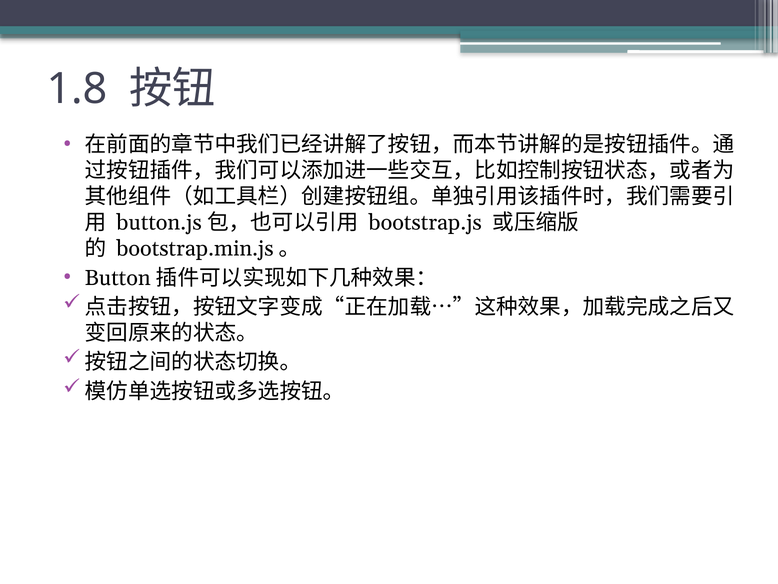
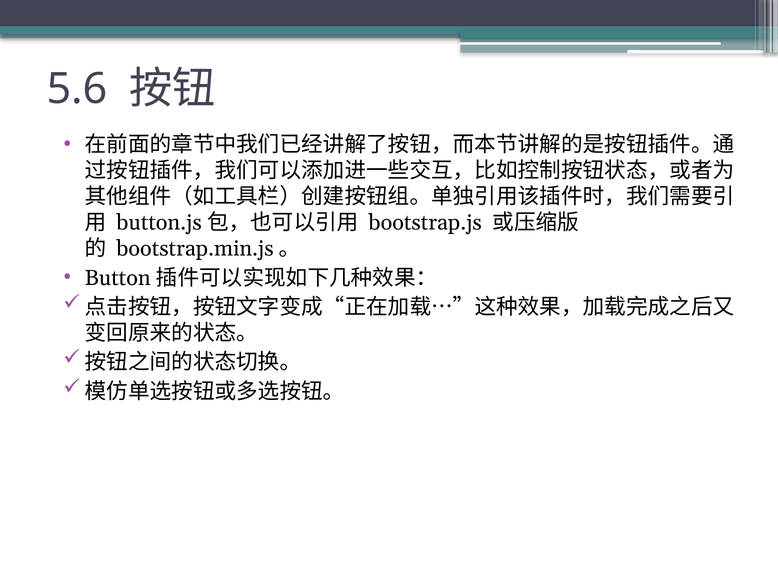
1.8: 1.8 -> 5.6 (77, 89)
